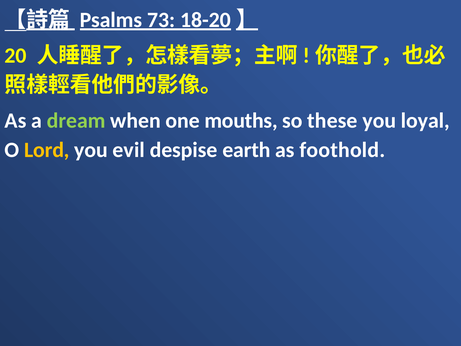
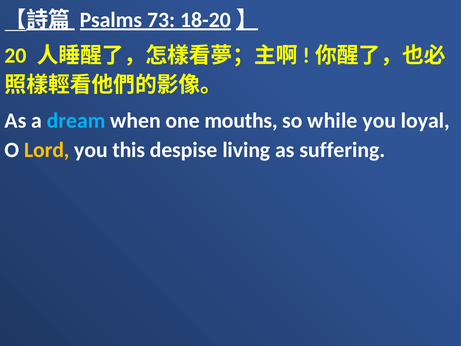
dream colour: light green -> light blue (76, 121)
these: these -> while (332, 121)
evil: evil -> this (129, 150)
earth: earth -> living (246, 150)
foothold: foothold -> suffering (342, 150)
